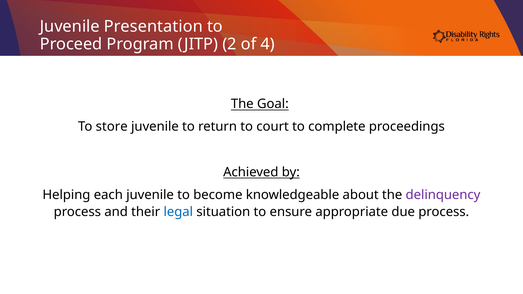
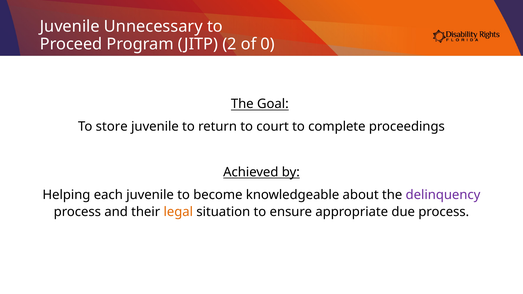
Presentation: Presentation -> Unnecessary (153, 26)
4: 4 -> 0 (268, 44)
legal colour: blue -> orange (178, 212)
